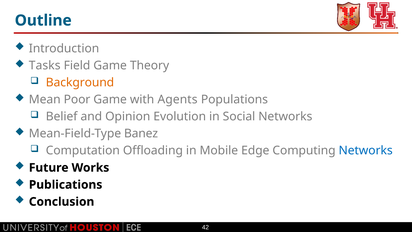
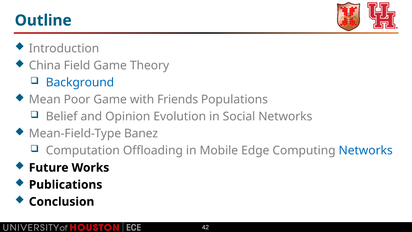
Tasks: Tasks -> China (45, 65)
Background colour: orange -> blue (80, 82)
Agents: Agents -> Friends (178, 99)
